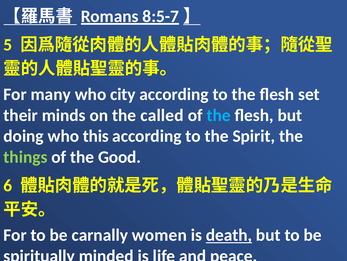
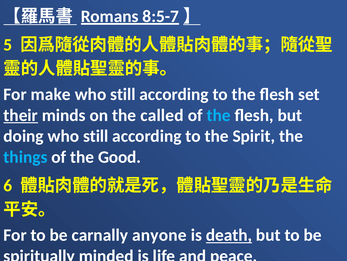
many: many -> make (51, 94)
city: city -> still (123, 94)
their underline: none -> present (21, 115)
this: this -> still (96, 136)
things colour: light green -> light blue (25, 157)
women: women -> anyone (159, 235)
